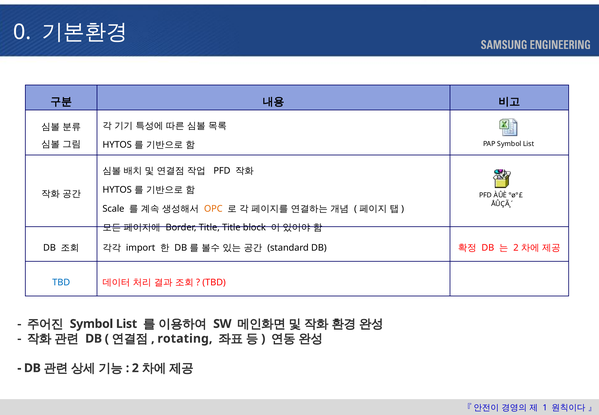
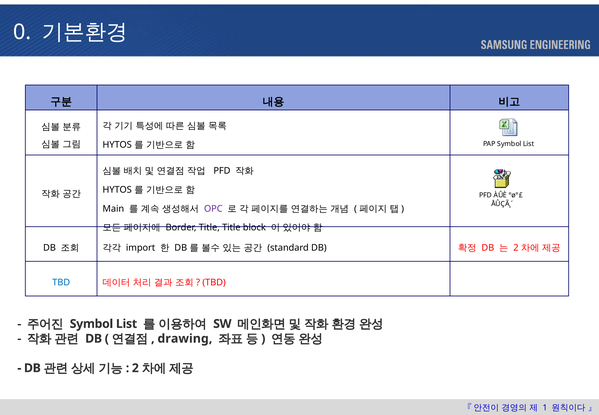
Scale: Scale -> Main (113, 208)
OPC colour: orange -> purple (213, 208)
rotating: rotating -> drawing (185, 338)
